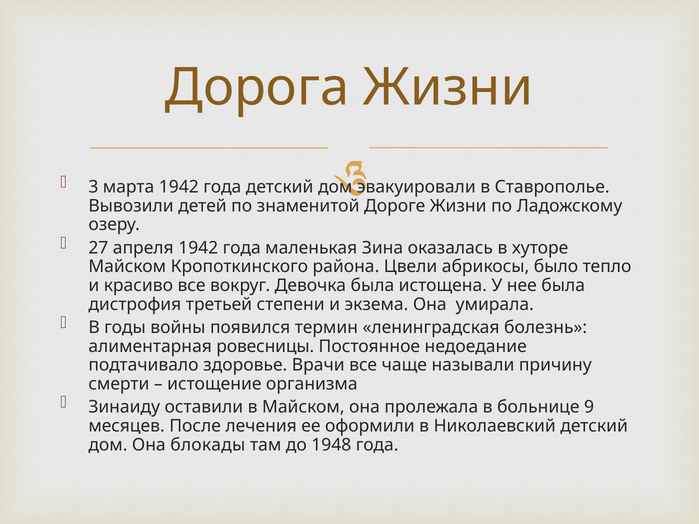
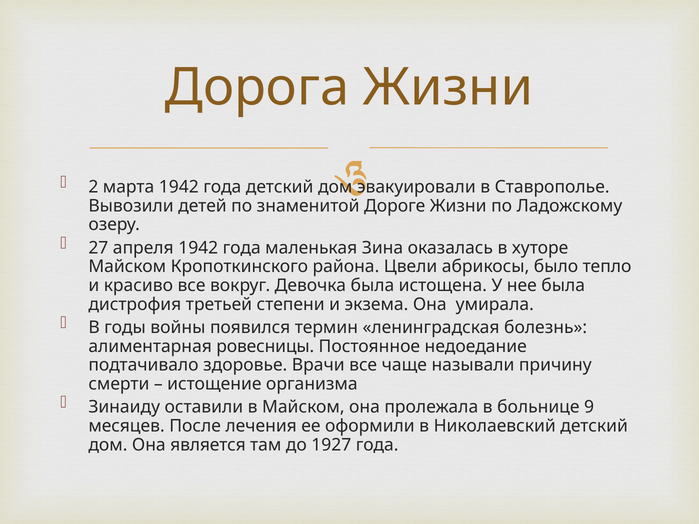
3: 3 -> 2 (93, 187)
блокады: блокады -> является (208, 445)
1948: 1948 -> 1927 (331, 445)
